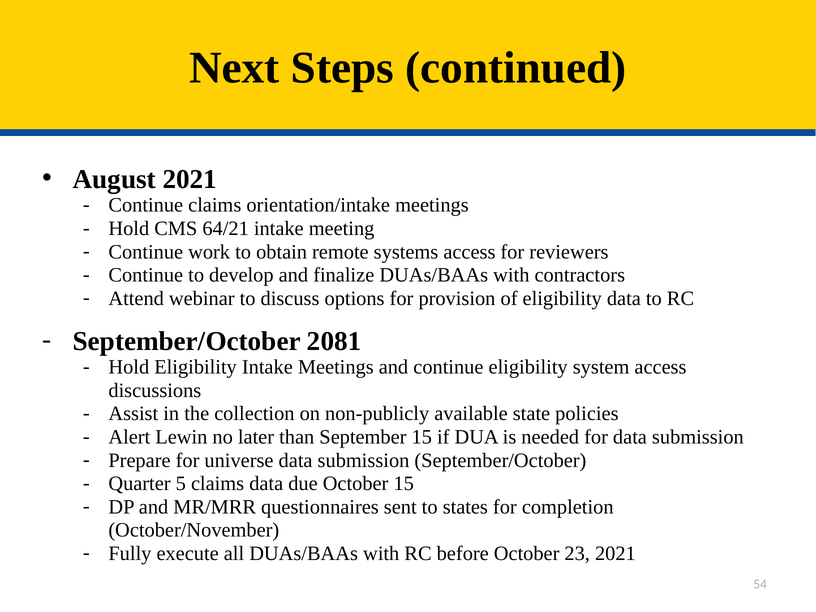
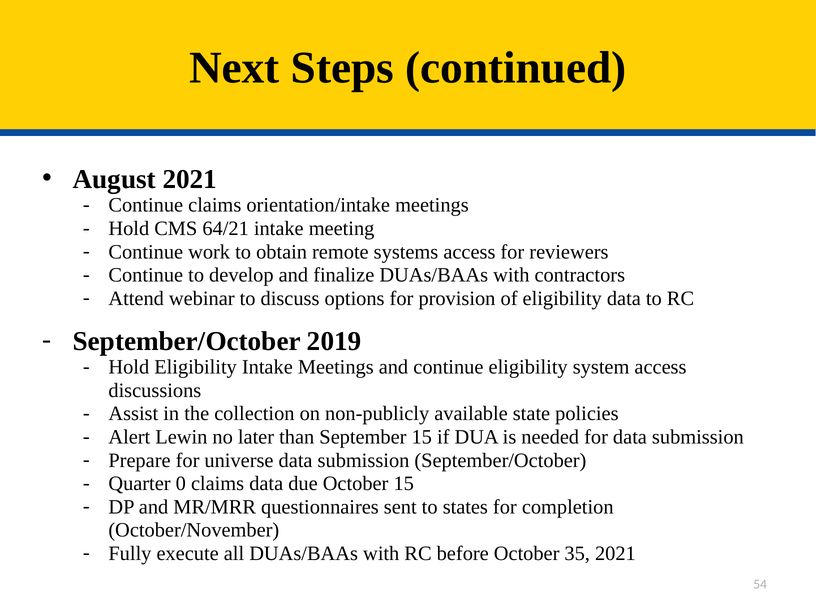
2081: 2081 -> 2019 (334, 341)
5: 5 -> 0 (181, 484)
23: 23 -> 35 (577, 553)
